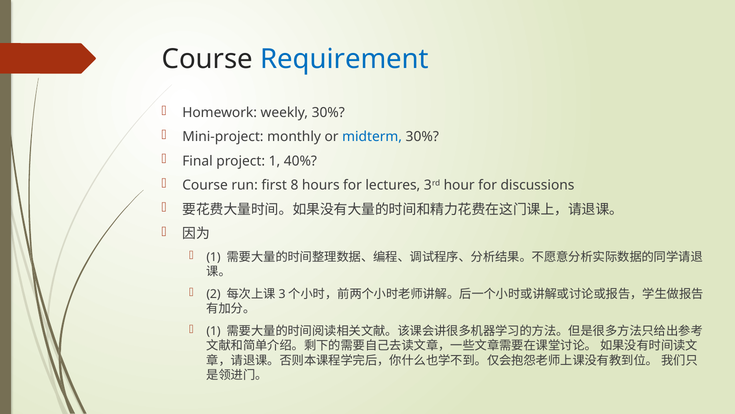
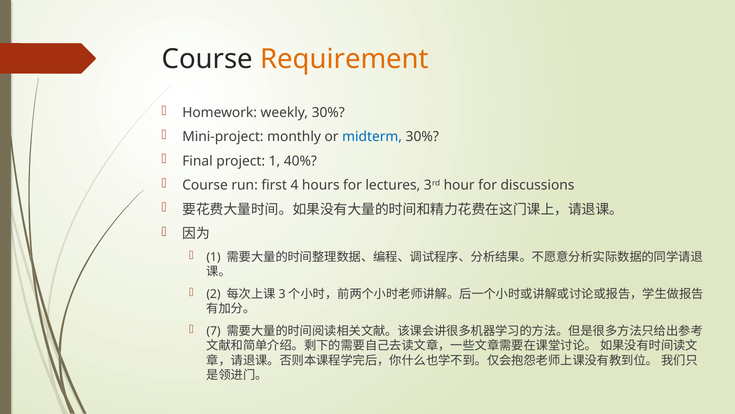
Requirement colour: blue -> orange (344, 59)
8: 8 -> 4 (294, 185)
1: 1 -> 7 (214, 331)
